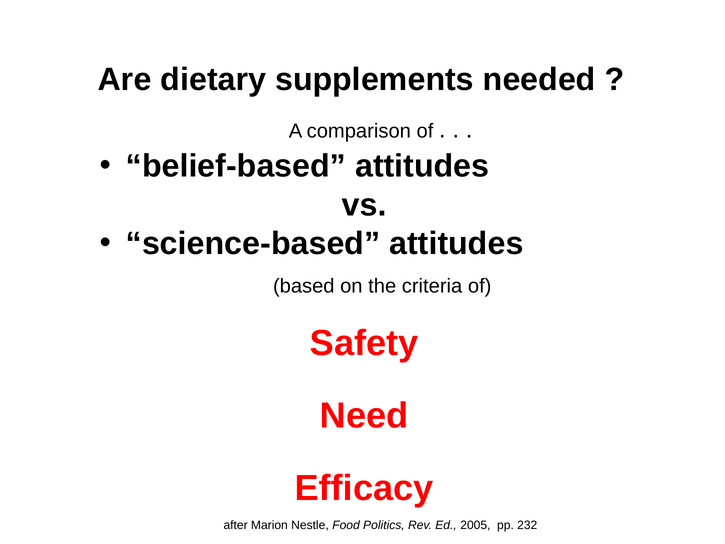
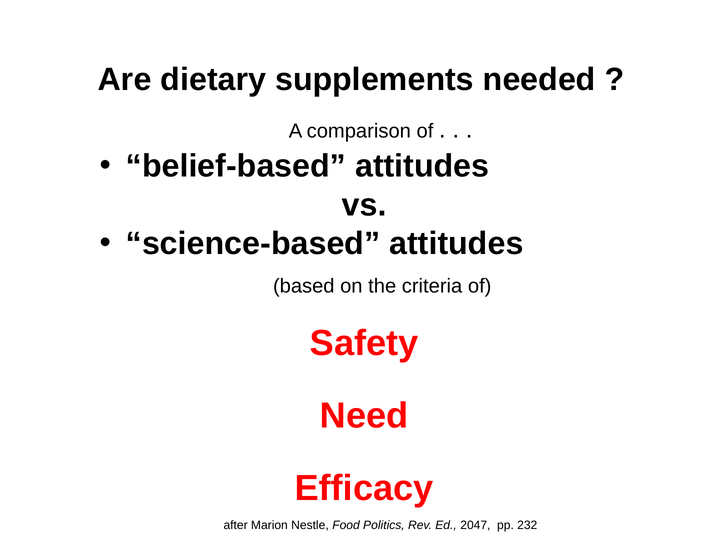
2005: 2005 -> 2047 (475, 525)
